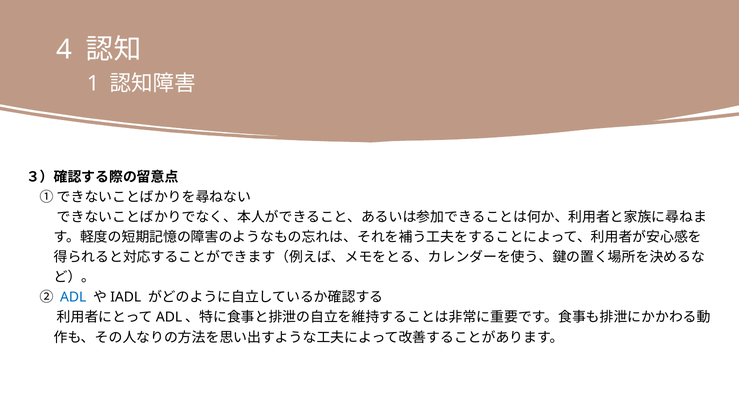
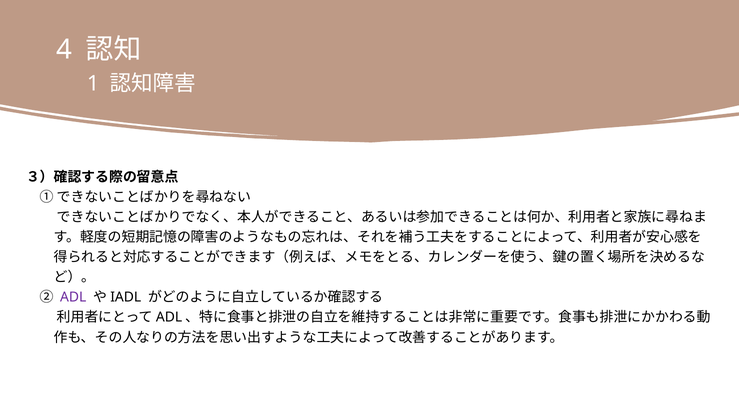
ADL colour: blue -> purple (73, 297)
